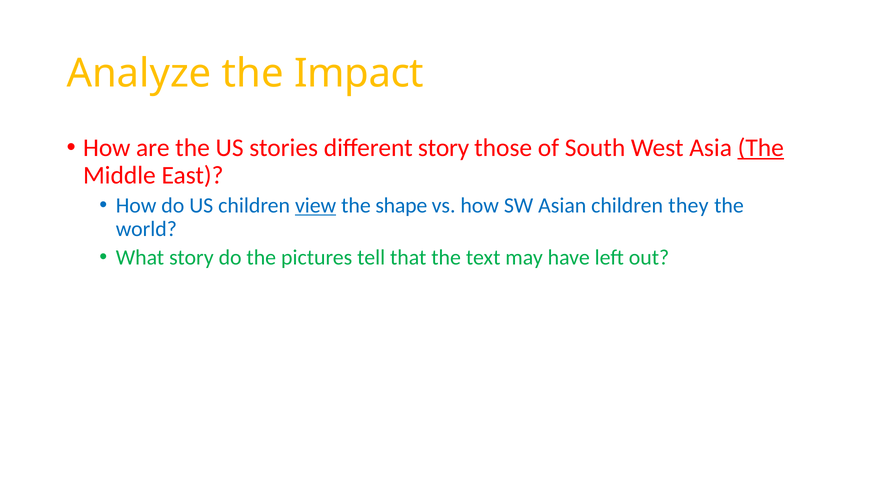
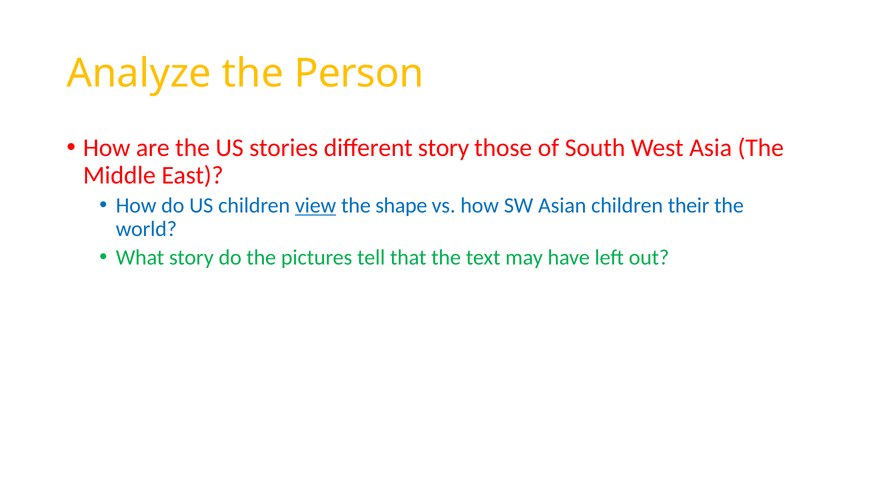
Impact: Impact -> Person (359, 73)
The underline: present -> none (761, 148)
they: they -> their (689, 205)
